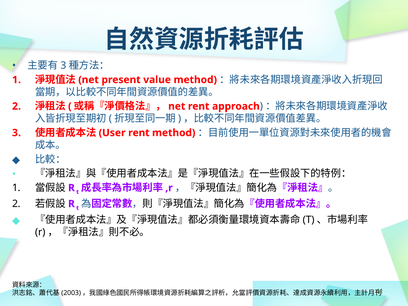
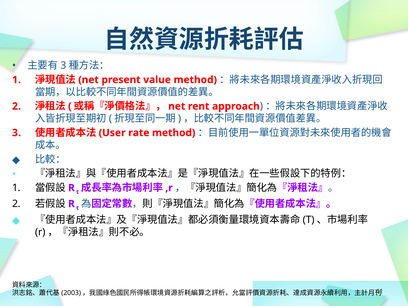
rent: rent -> rate (139, 133)
